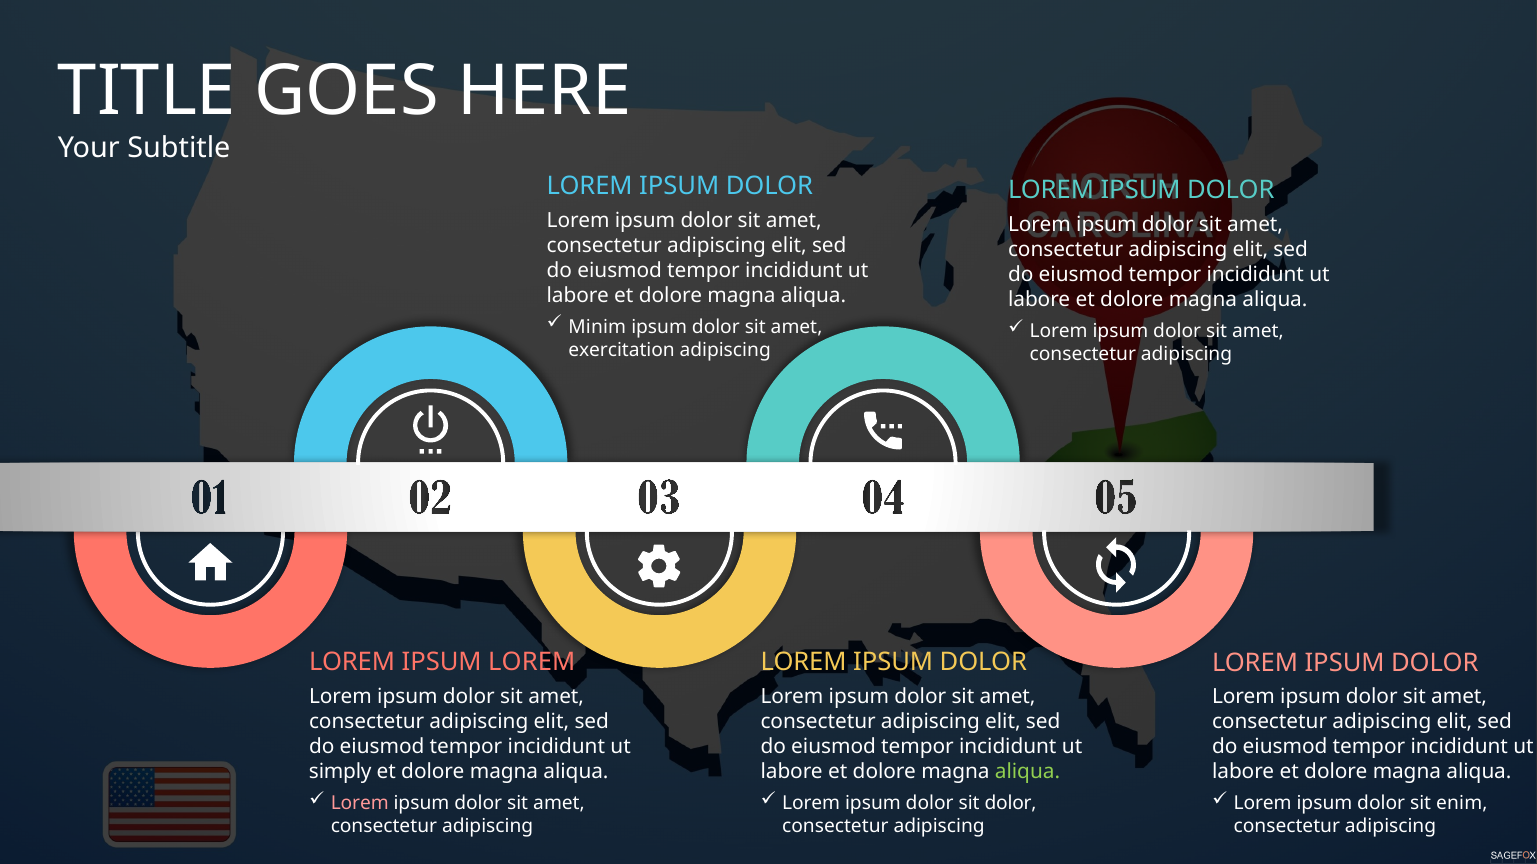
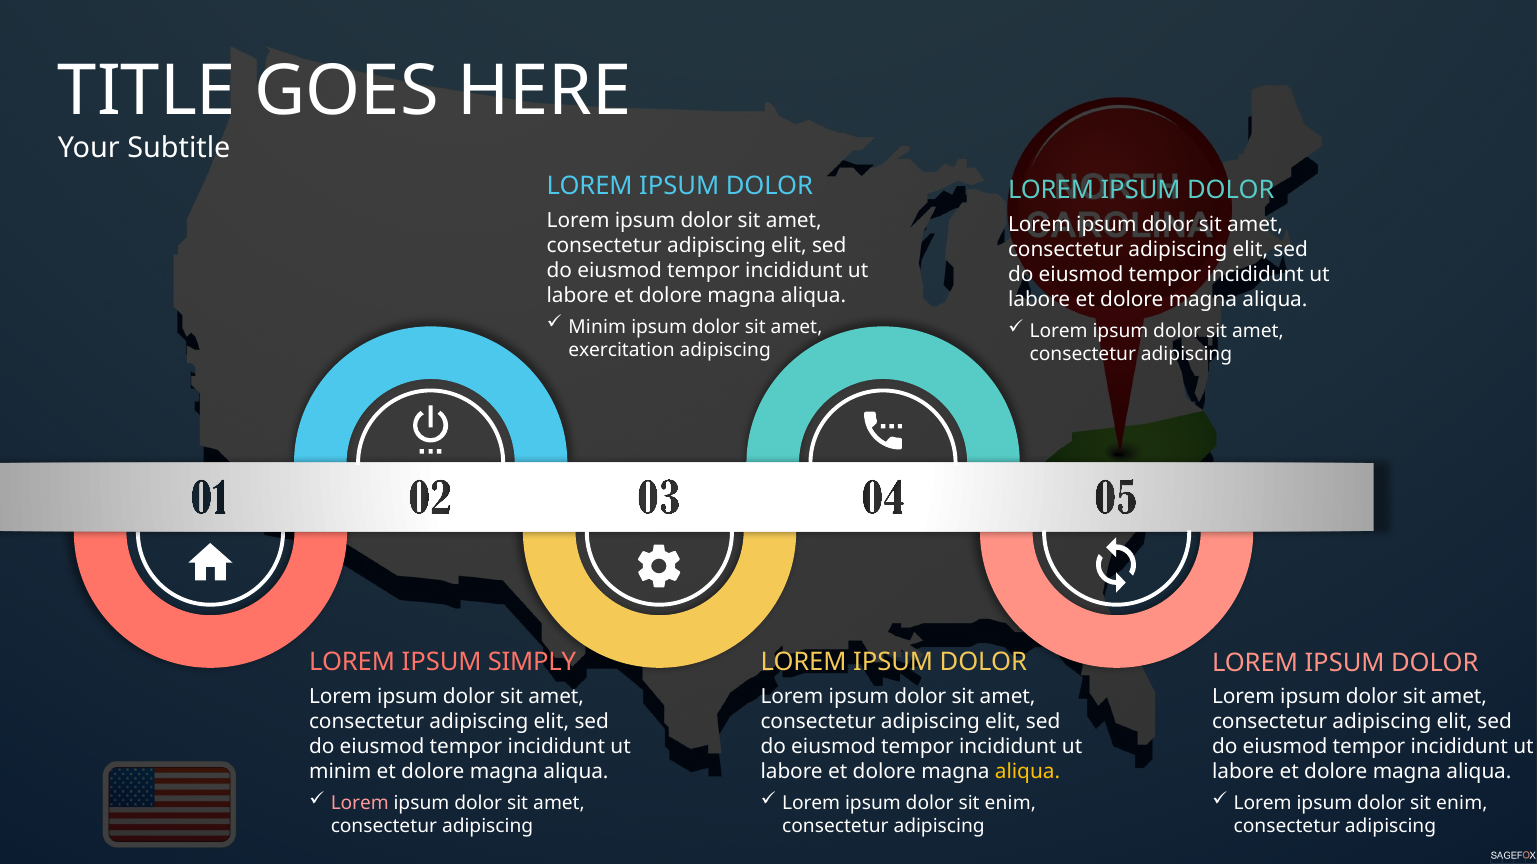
IPSUM LOREM: LOREM -> SIMPLY (532, 663)
simply: simply -> minim (340, 772)
aliqua colour: light green -> yellow (1027, 772)
dolor: dolor -> enim (1010, 803)
